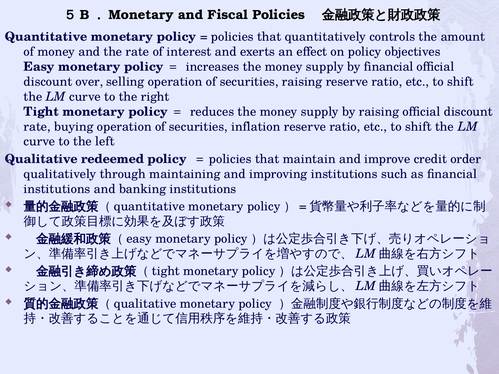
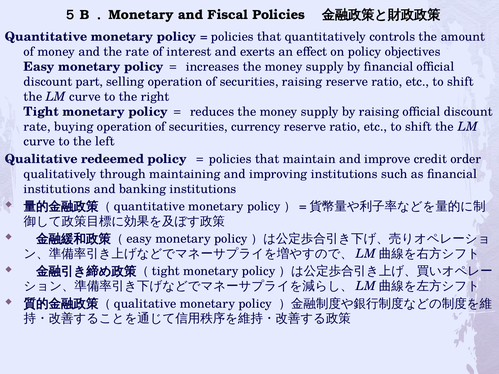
over: over -> part (89, 82)
inflation: inflation -> currency (256, 127)
